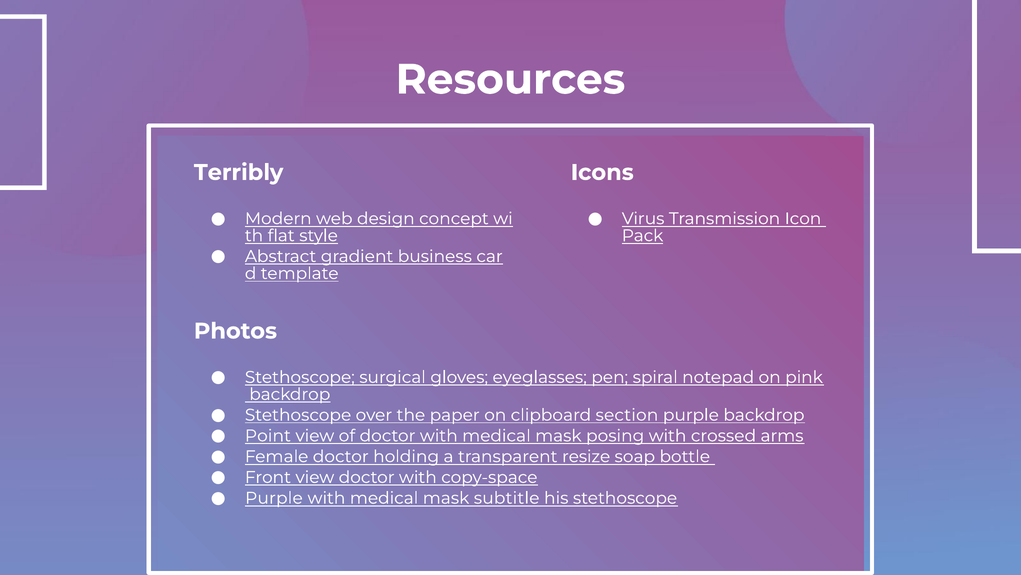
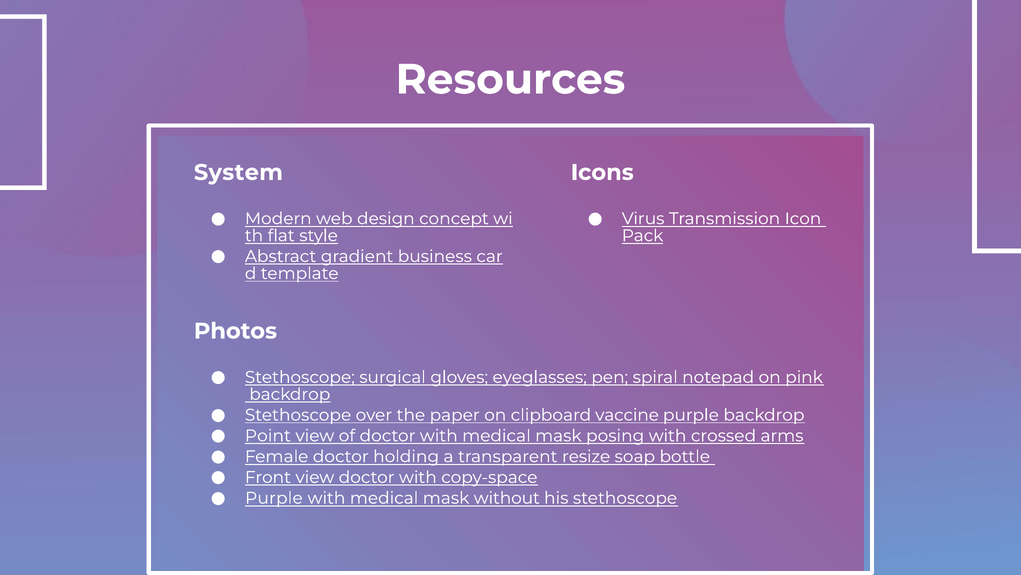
Terribly: Terribly -> System (238, 172)
section: section -> vaccine (627, 415)
subtitle: subtitle -> without (507, 498)
